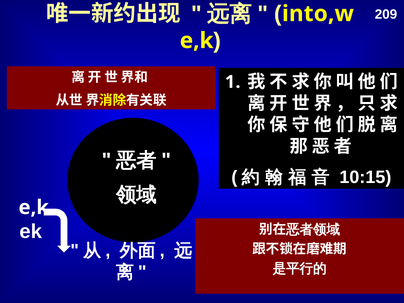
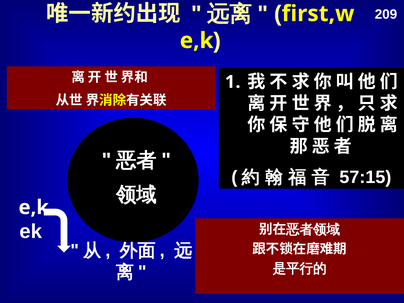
into,w: into,w -> first,w (318, 14)
10:15: 10:15 -> 57:15 (365, 177)
